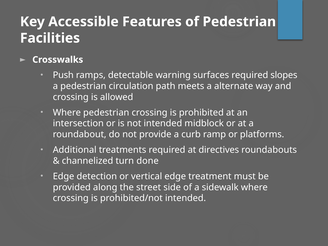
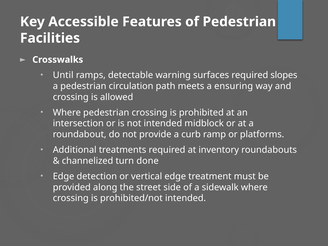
Push: Push -> Until (63, 75)
alternate: alternate -> ensuring (234, 86)
directives: directives -> inventory (219, 150)
